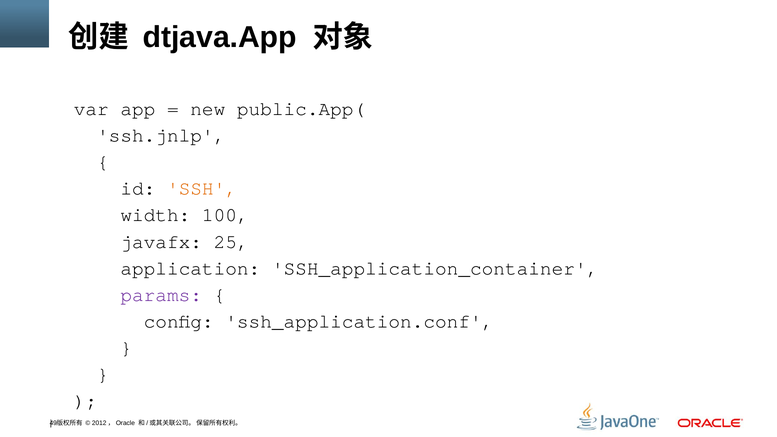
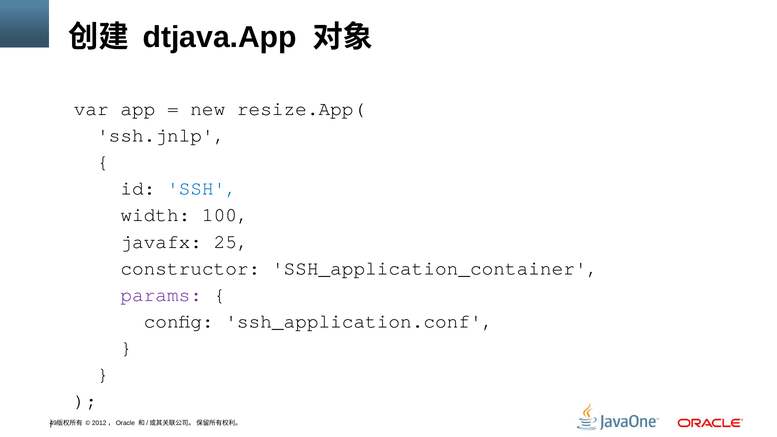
public.App(: public.App( -> resize.App( (301, 109)
SSH colour: orange -> blue (202, 189)
application: application -> constructor (190, 268)
